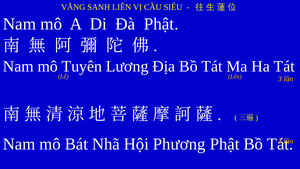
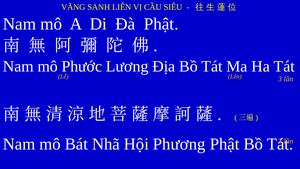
Tuyên: Tuyên -> Phước (82, 66)
